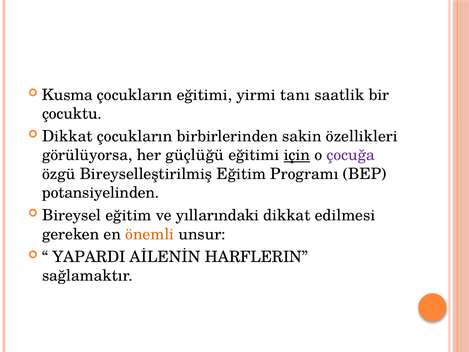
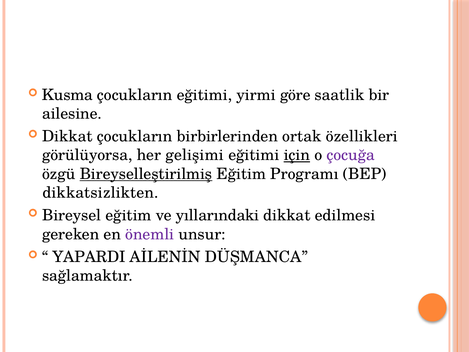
tanı: tanı -> göre (295, 95)
çocuktu: çocuktu -> ailesine (72, 114)
sakin: sakin -> ortak (302, 136)
güçlüğü: güçlüğü -> gelişimi (195, 155)
Bireyselleştirilmiş underline: none -> present (146, 174)
potansiyelinden: potansiyelinden -> dikkatsizlikten (100, 193)
önemli colour: orange -> purple (150, 234)
HARFLERIN: HARFLERIN -> DÜŞMANCA (256, 257)
